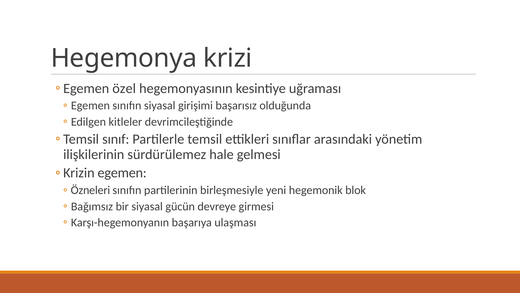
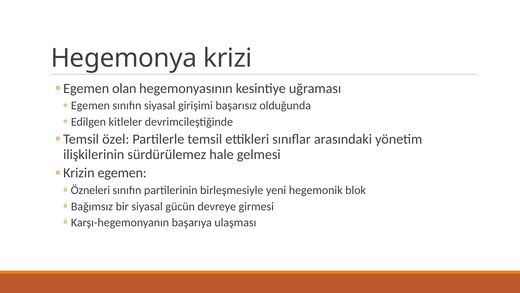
özel: özel -> olan (124, 88)
sınıf: sınıf -> özel (116, 139)
